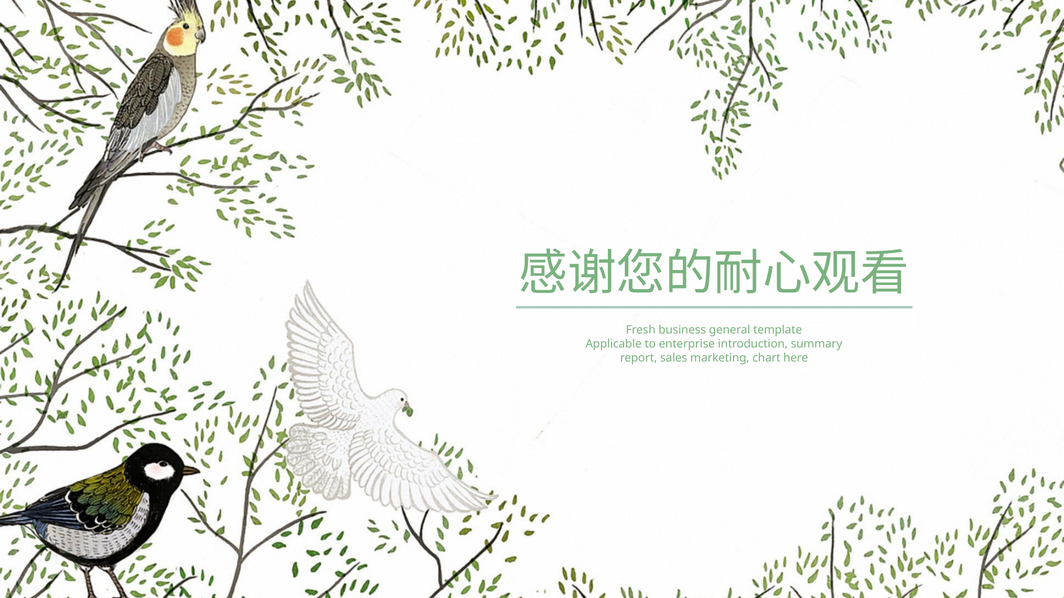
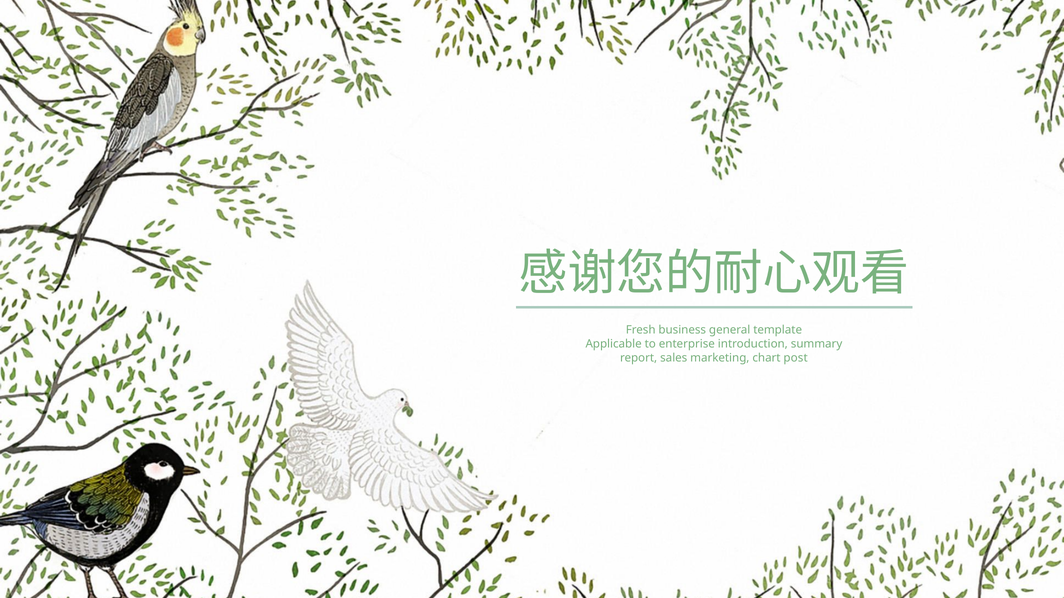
here: here -> post (796, 358)
